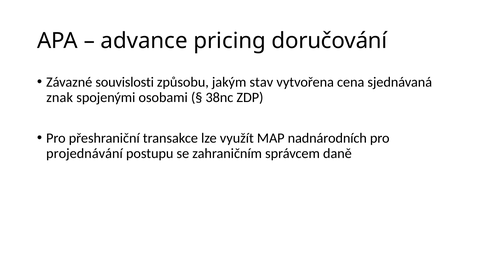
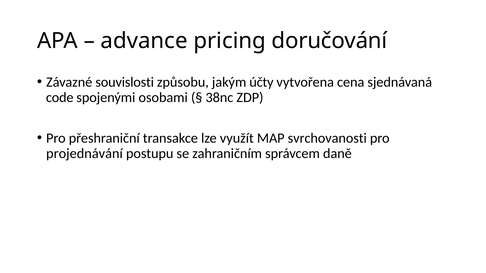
stav: stav -> účty (261, 82)
znak: znak -> code (60, 97)
nadnárodních: nadnárodních -> svrchovanosti (327, 138)
